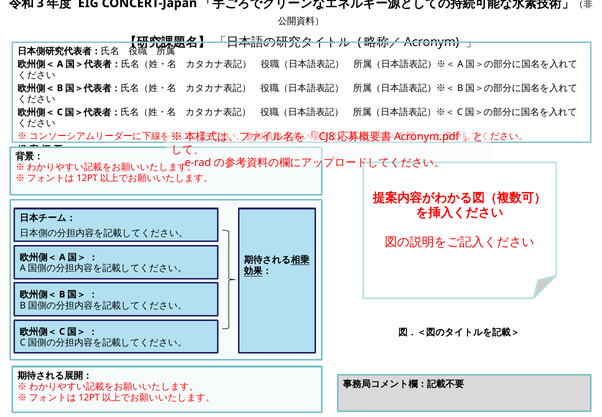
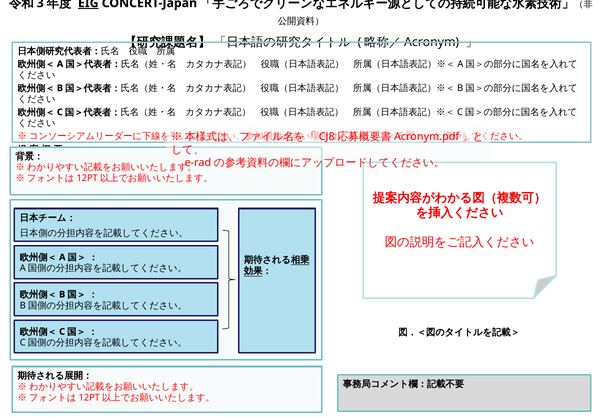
EIG underline: none -> present (88, 3)
